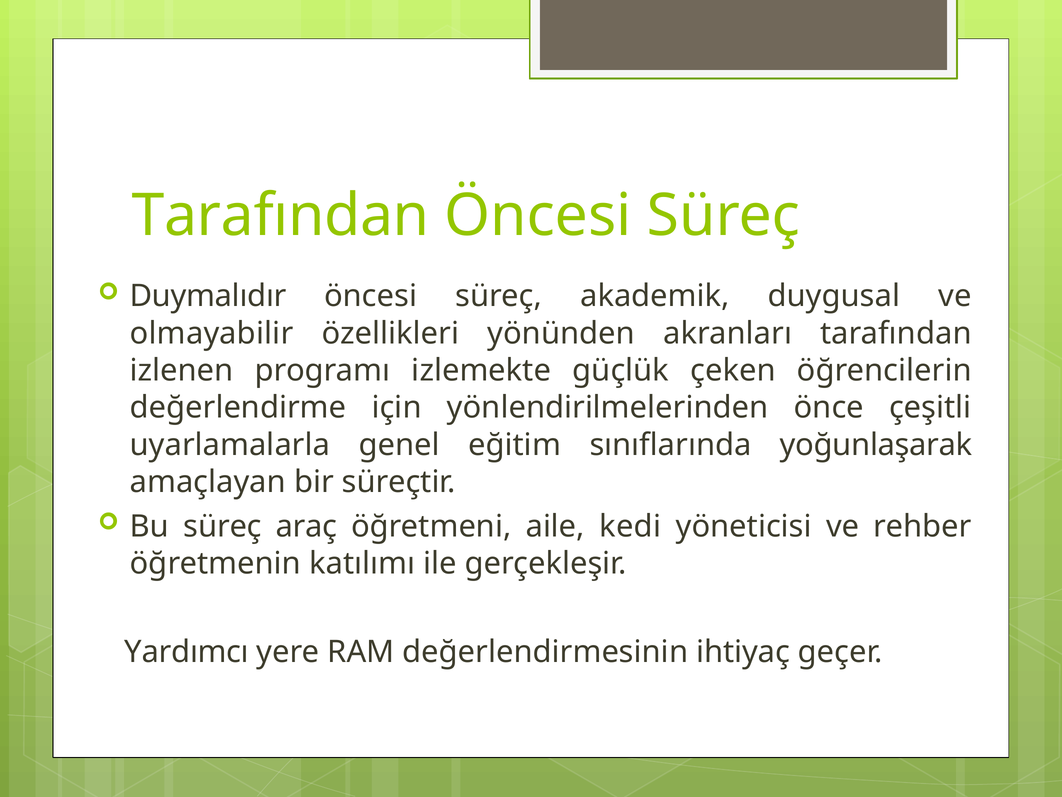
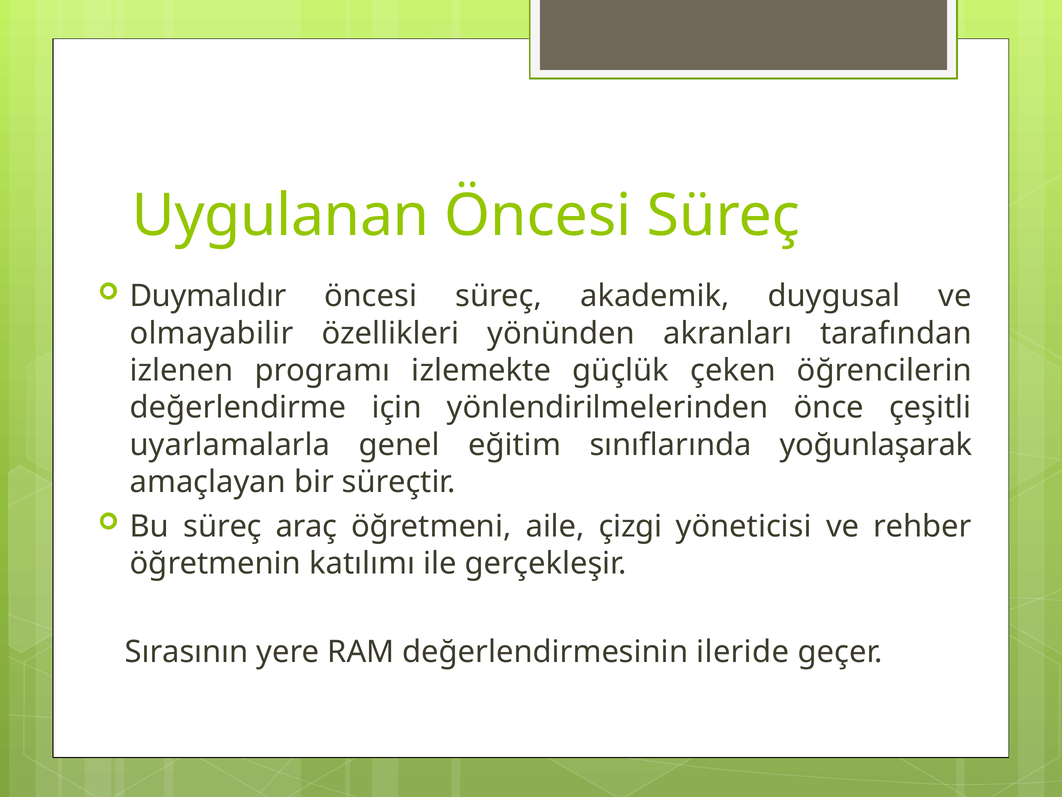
Tarafından: Tarafından -> Uygulanan (281, 216)
kedi: kedi -> çizgi (630, 526)
Yardımcı: Yardımcı -> Sırasının (187, 652)
ihtiyaç: ihtiyaç -> ileride (743, 652)
